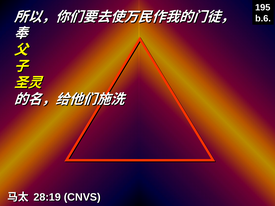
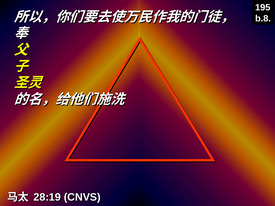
b.6: b.6 -> b.8 (263, 18)
